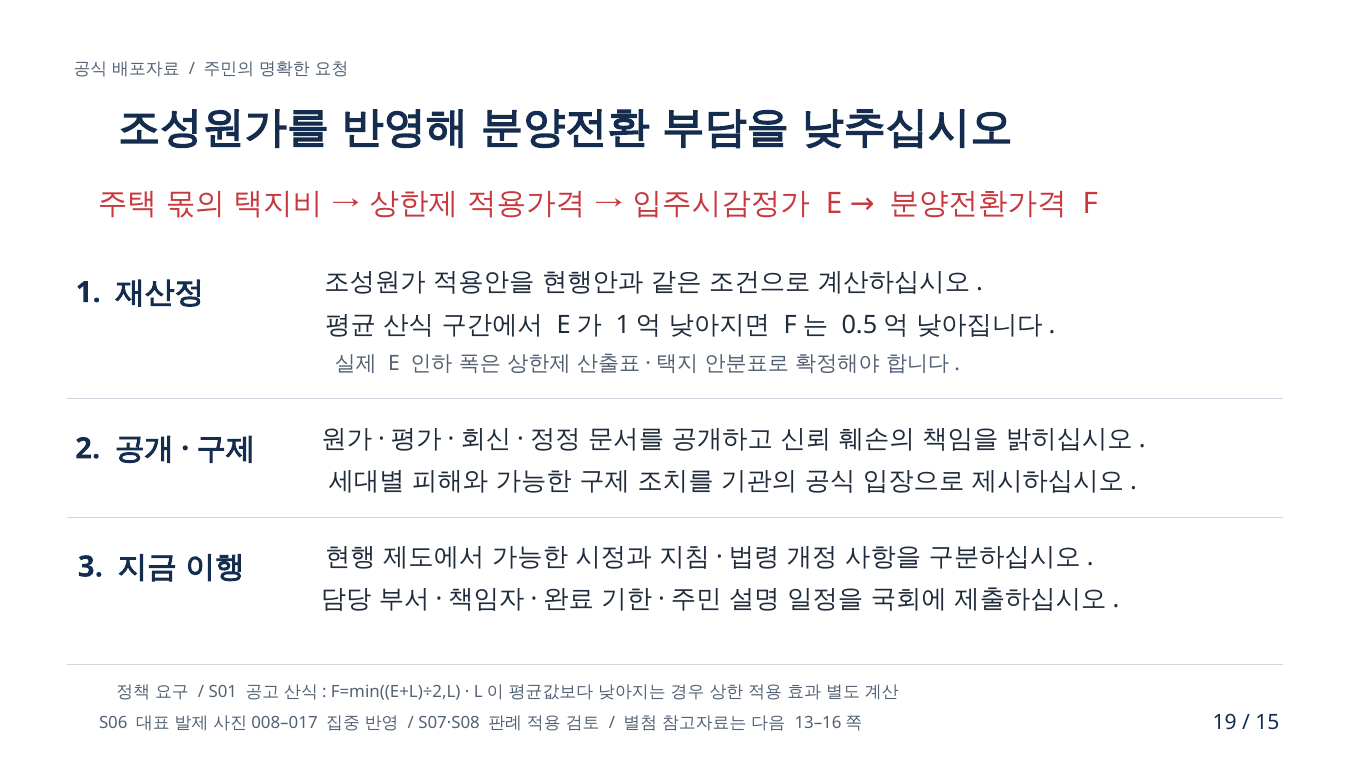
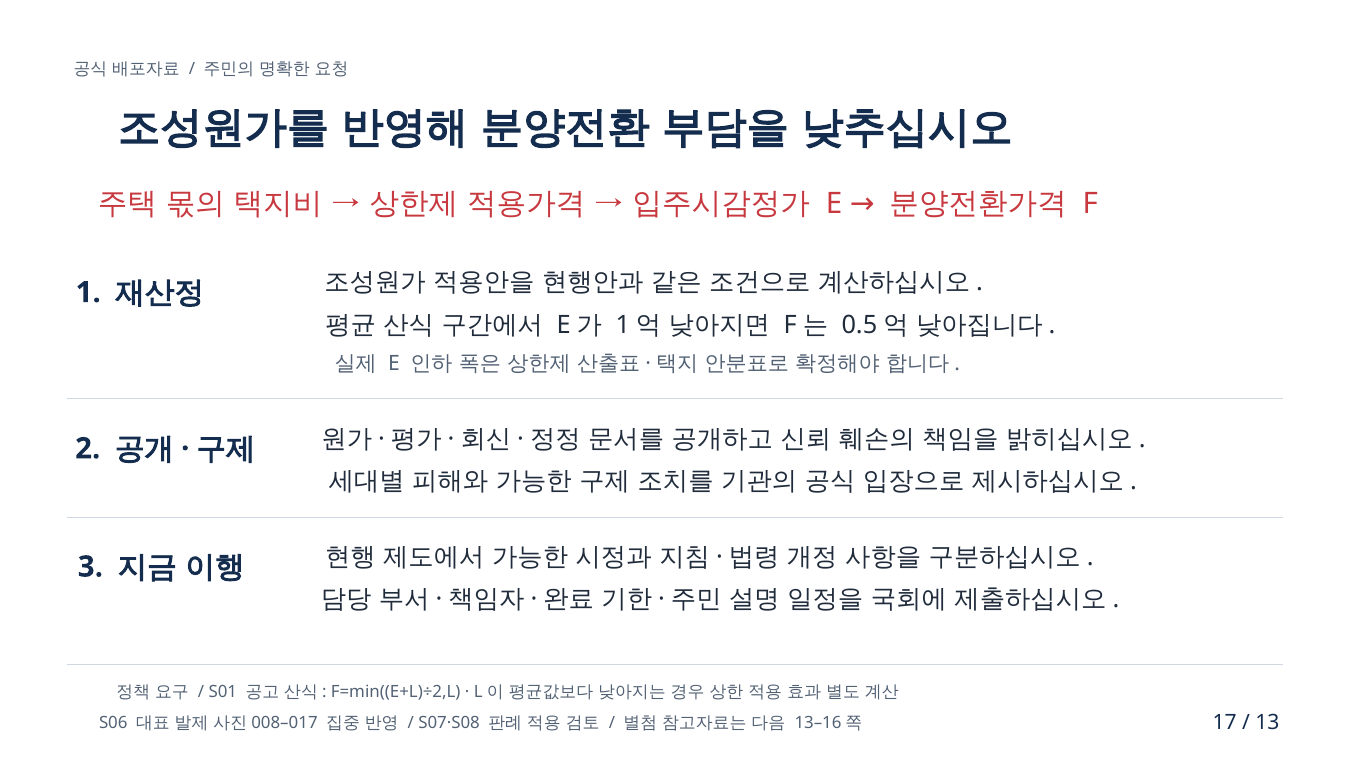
19: 19 -> 17 (1225, 722)
15: 15 -> 13 (1267, 722)
